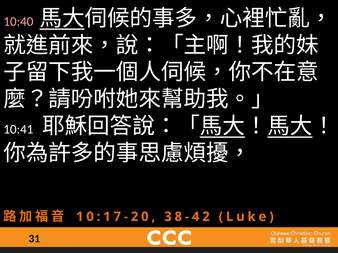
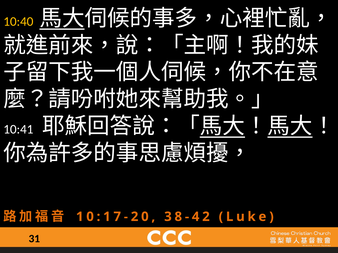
10:40 colour: pink -> yellow (18, 21)
